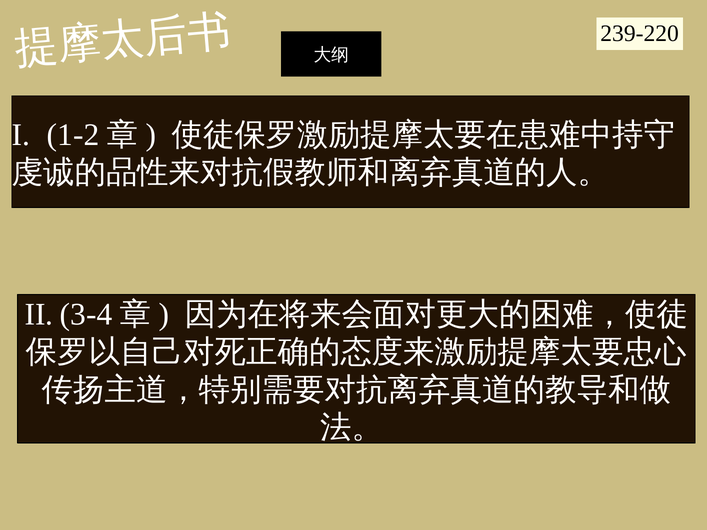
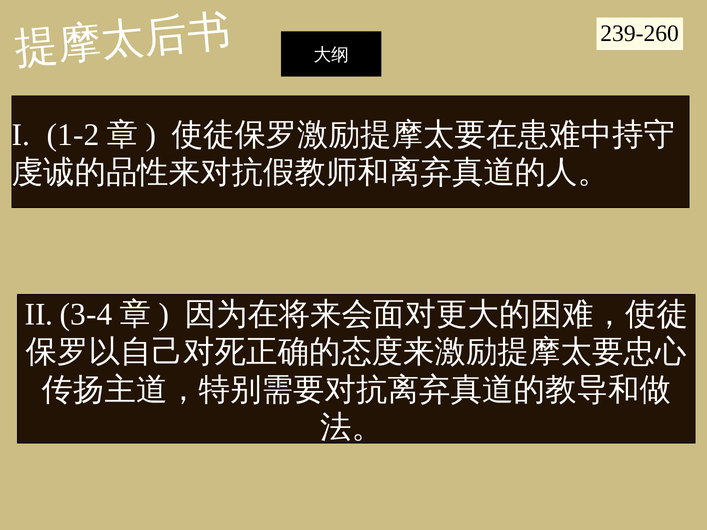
239-220: 239-220 -> 239-260 (640, 33)
